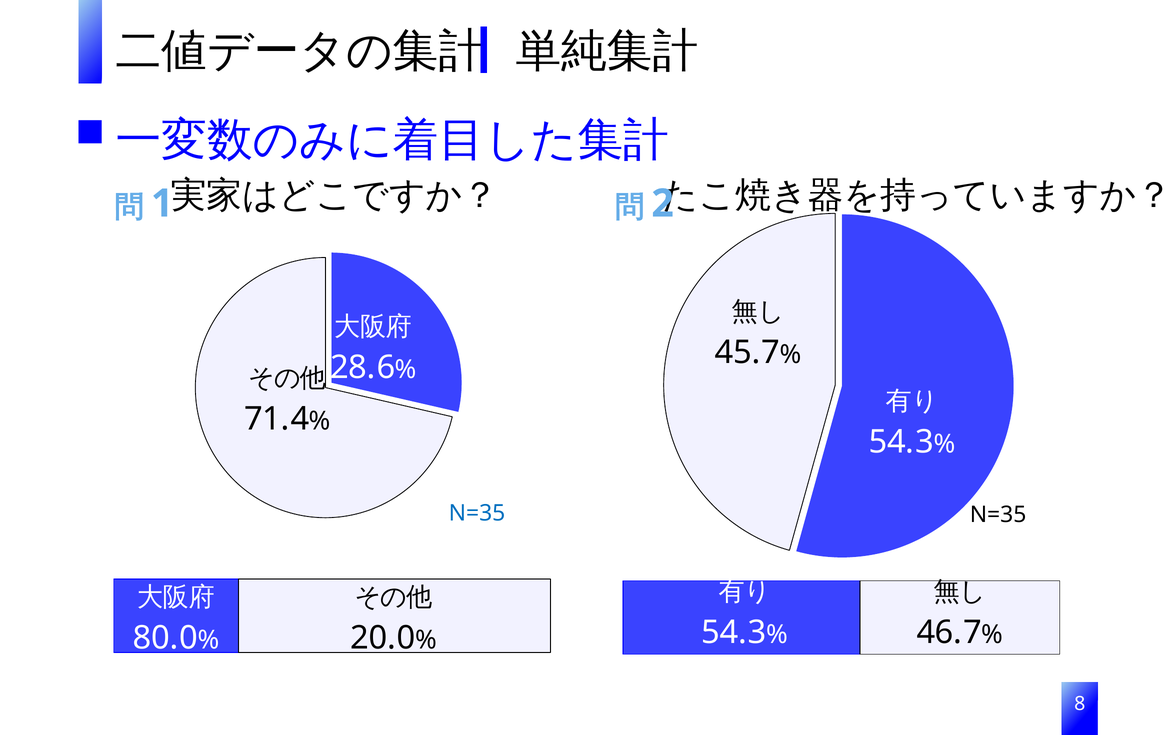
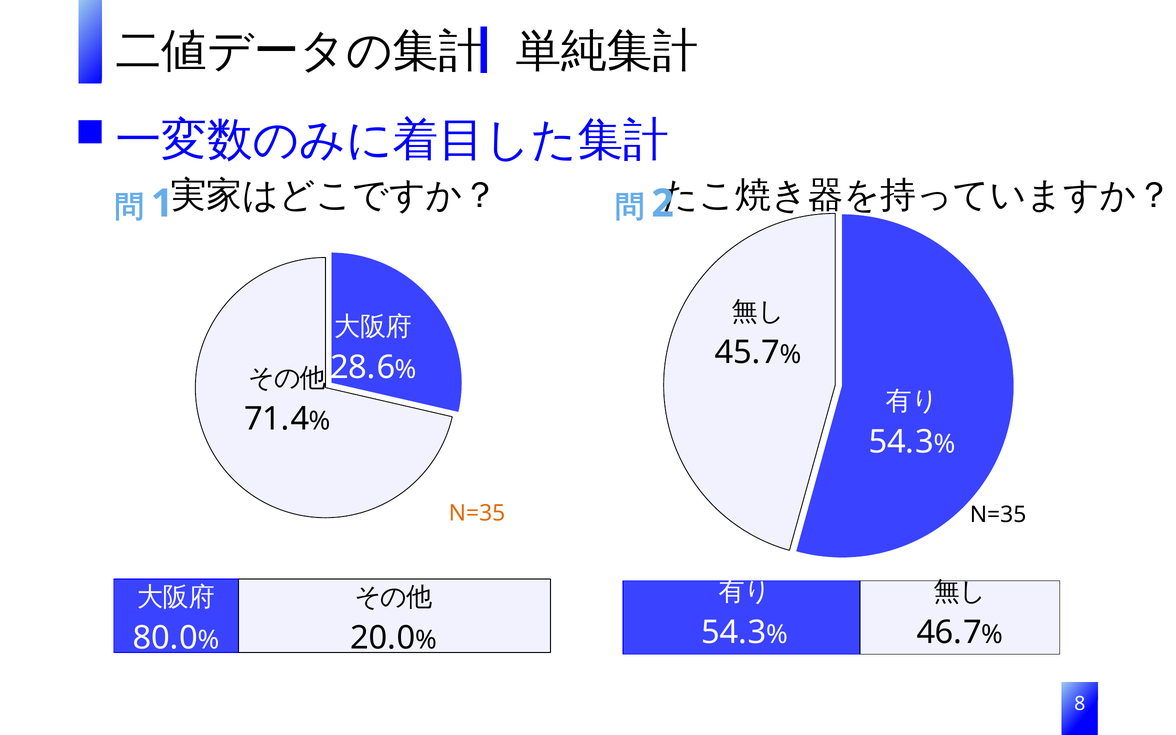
N=35 colour: blue -> orange (477, 513)
